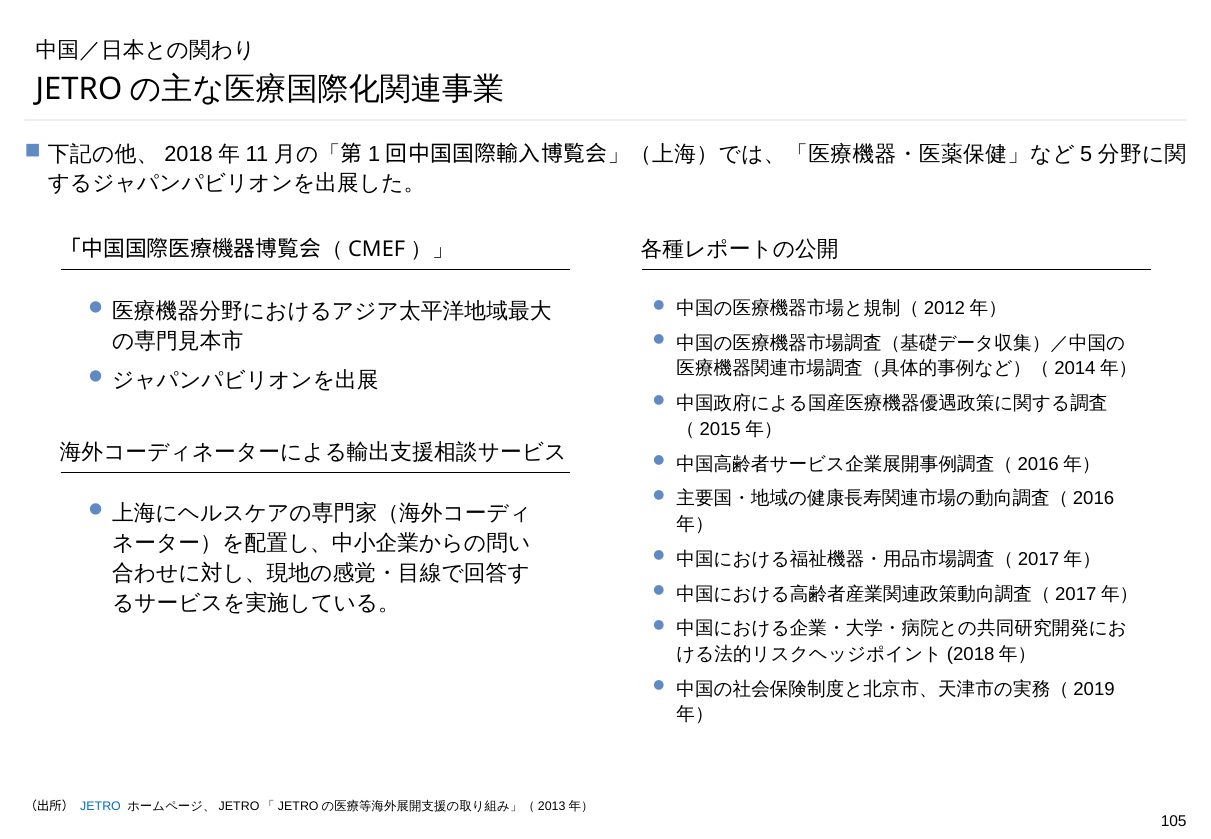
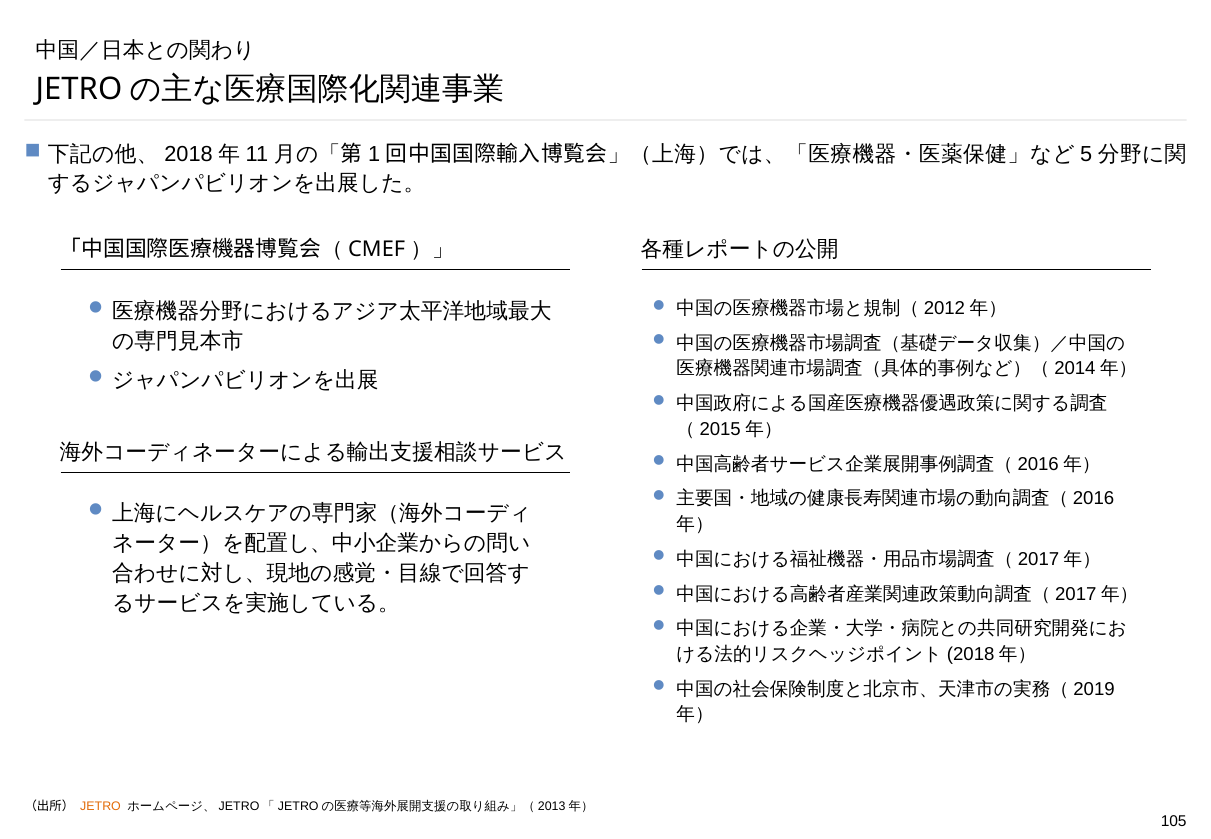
JETRO colour: blue -> orange (101, 806)
